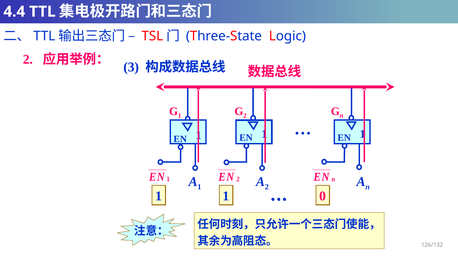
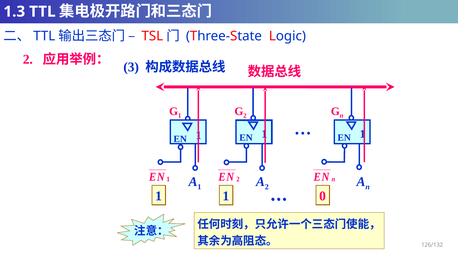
4.4: 4.4 -> 1.3 (14, 12)
